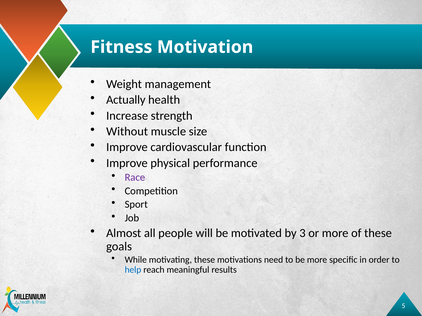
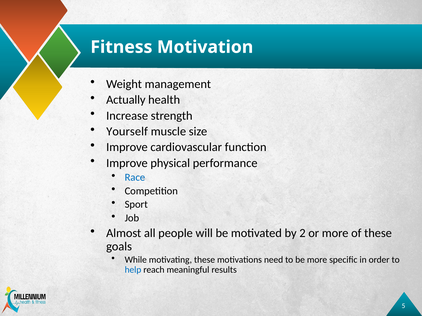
Without: Without -> Yourself (127, 132)
Race colour: purple -> blue (135, 178)
3: 3 -> 2 (302, 234)
